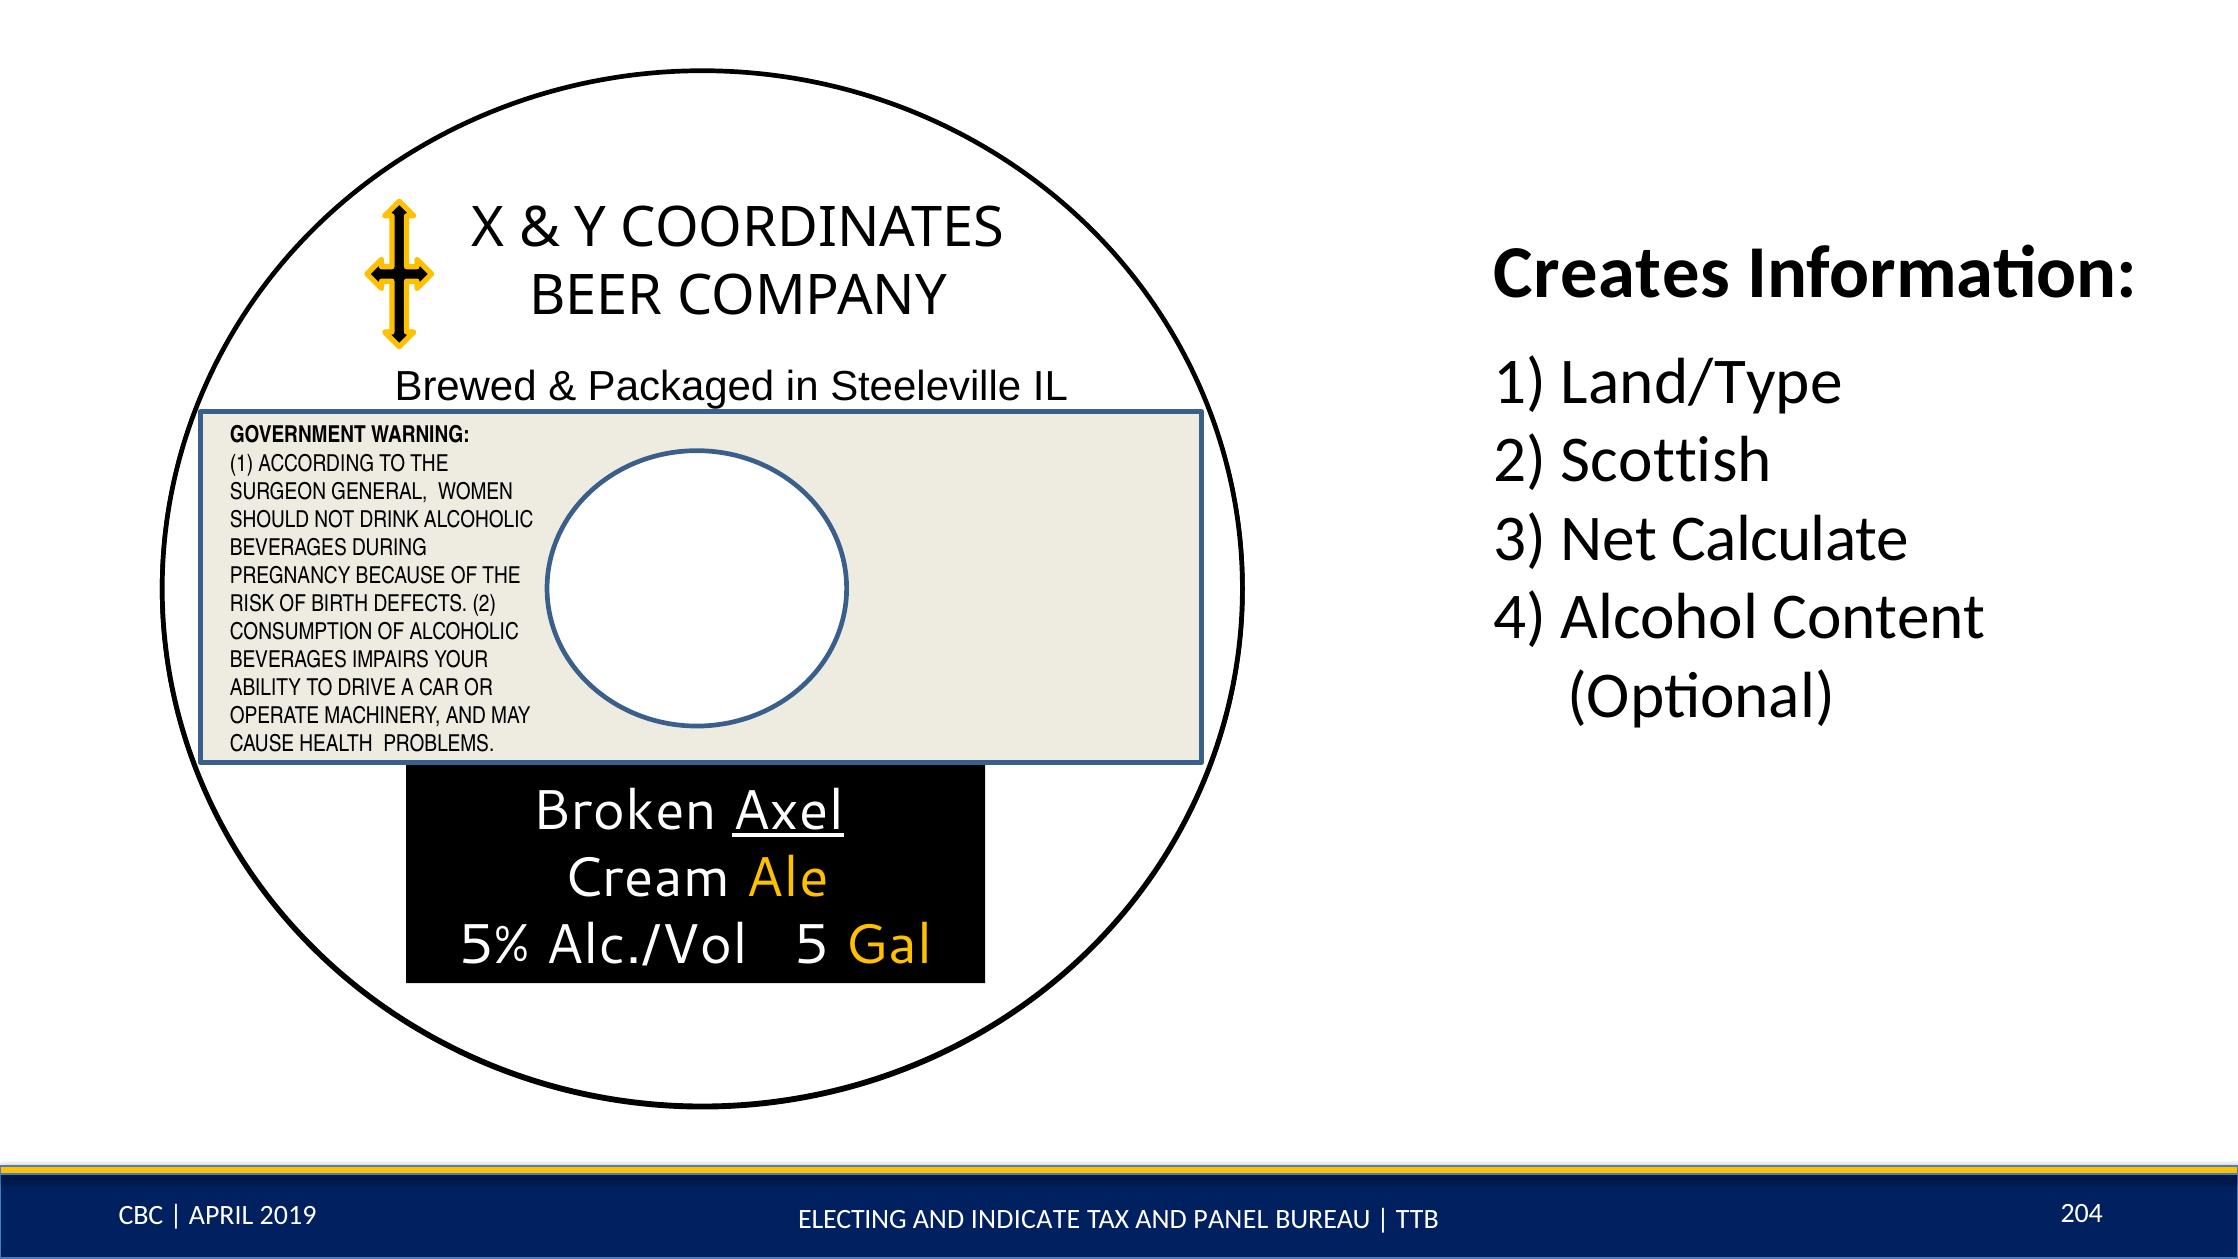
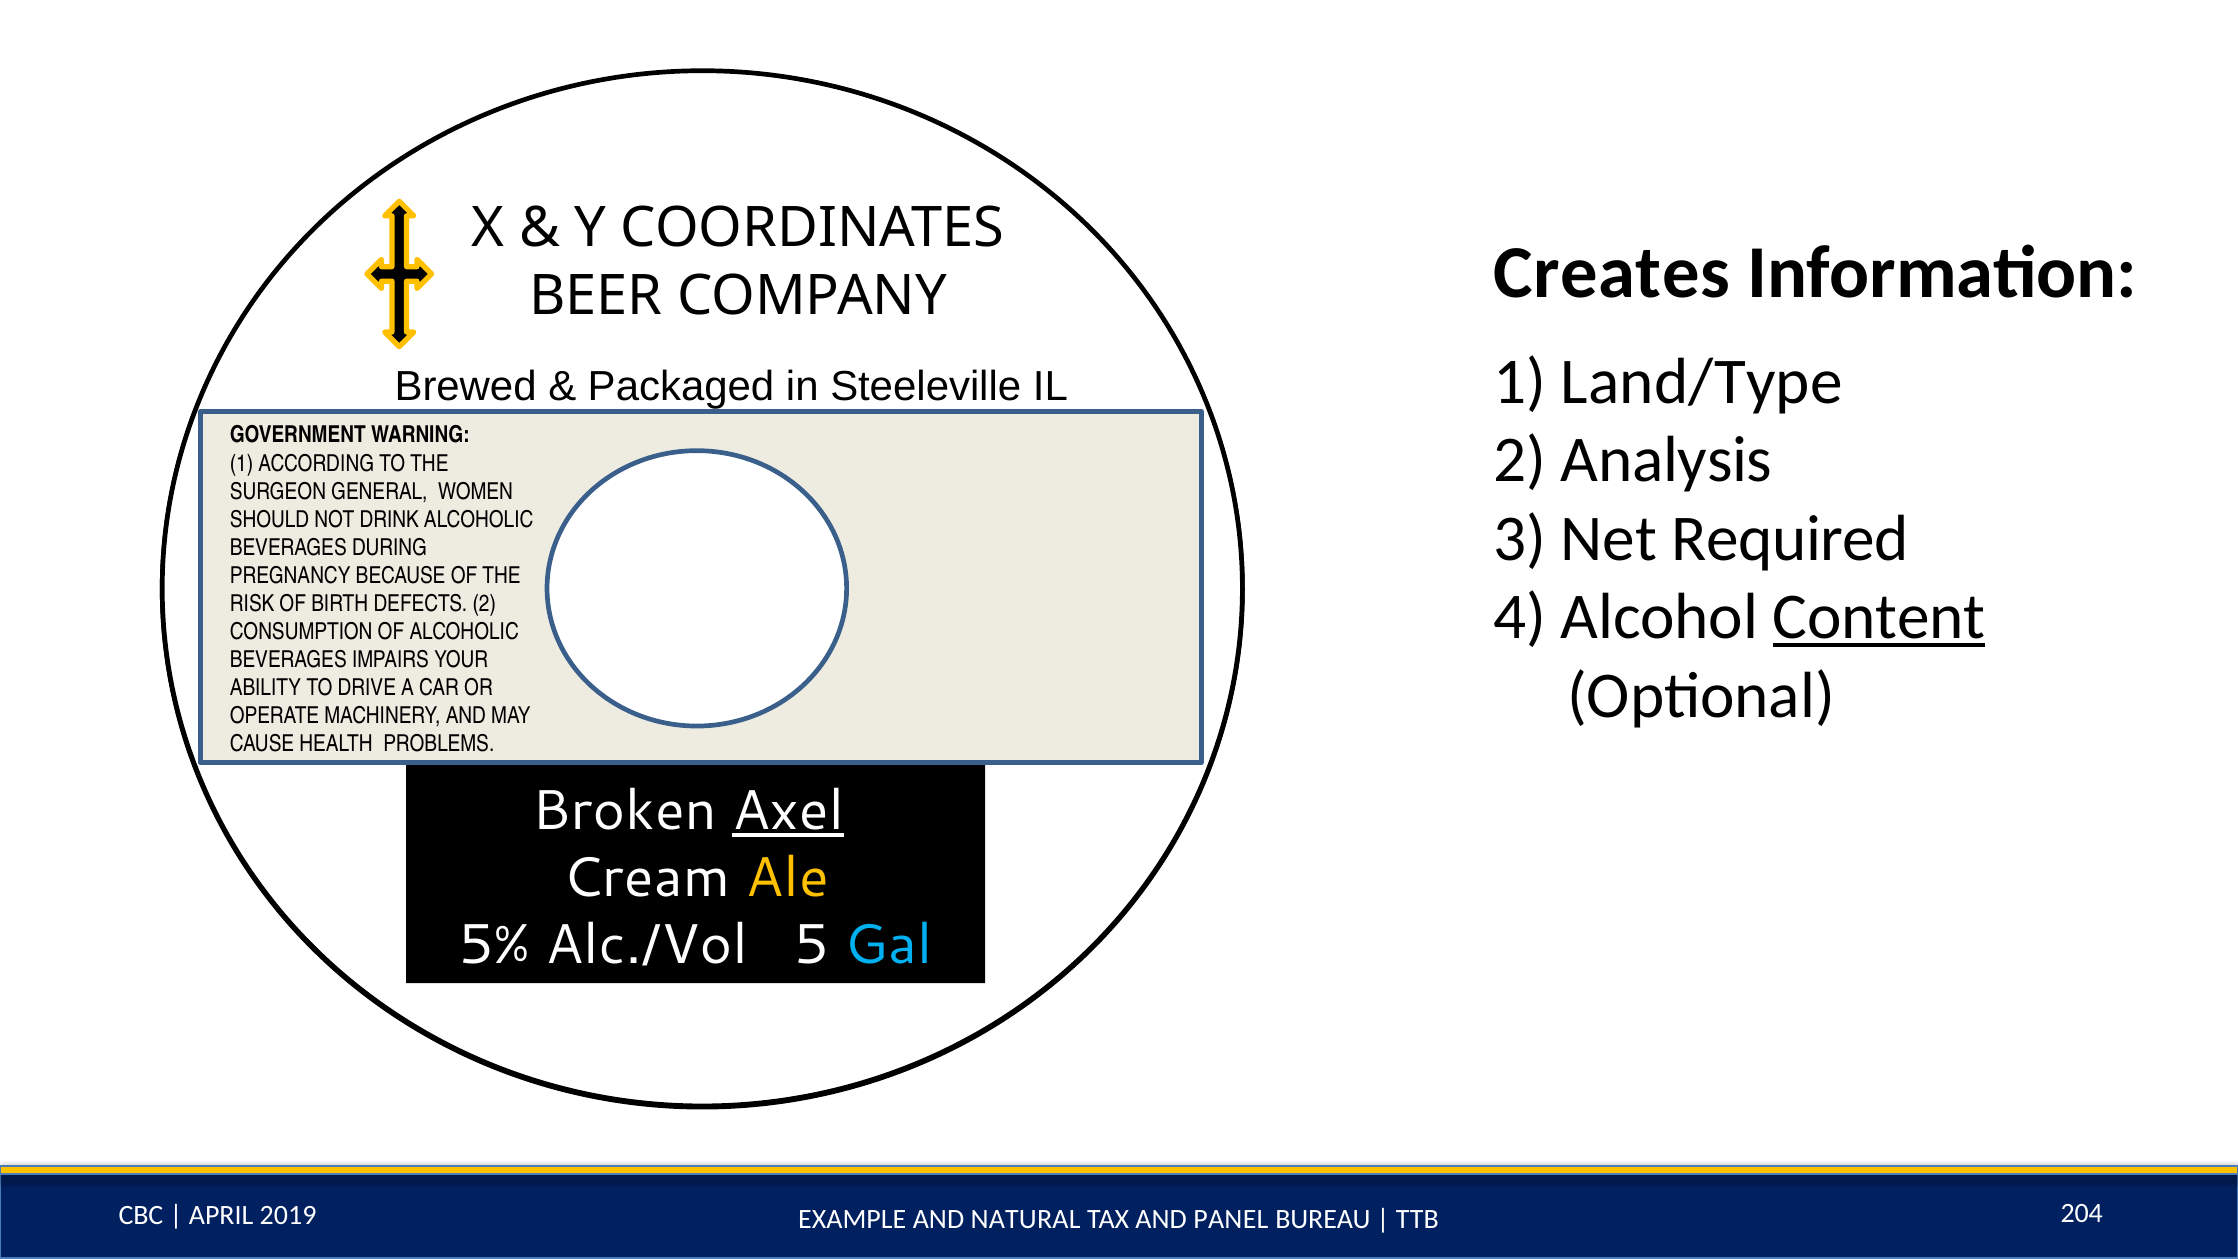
Scottish: Scottish -> Analysis (1667, 460)
Calculate: Calculate -> Required (1790, 539)
Content underline: none -> present (1879, 617)
Gal colour: yellow -> light blue (888, 945)
ELECTING: ELECTING -> EXAMPLE (852, 1219)
INDICATE: INDICATE -> NATURAL (1026, 1219)
